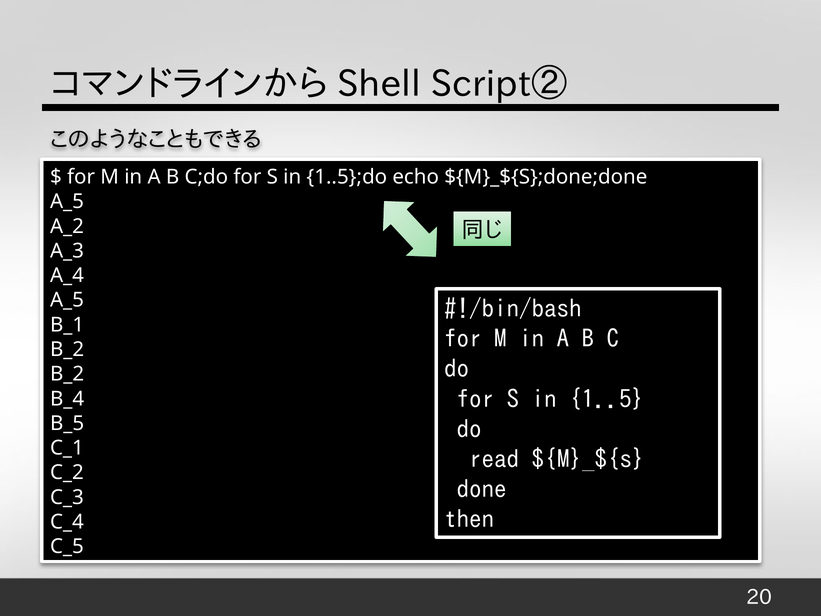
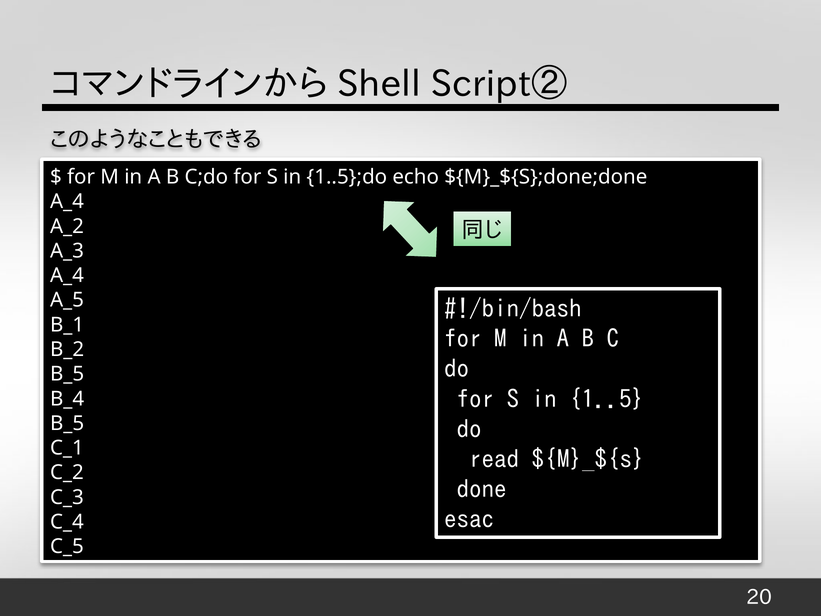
A_5: A_5 -> A_4 (67, 202)
B_2: B_2 -> B_5 (67, 374)
then: then -> esac (469, 520)
